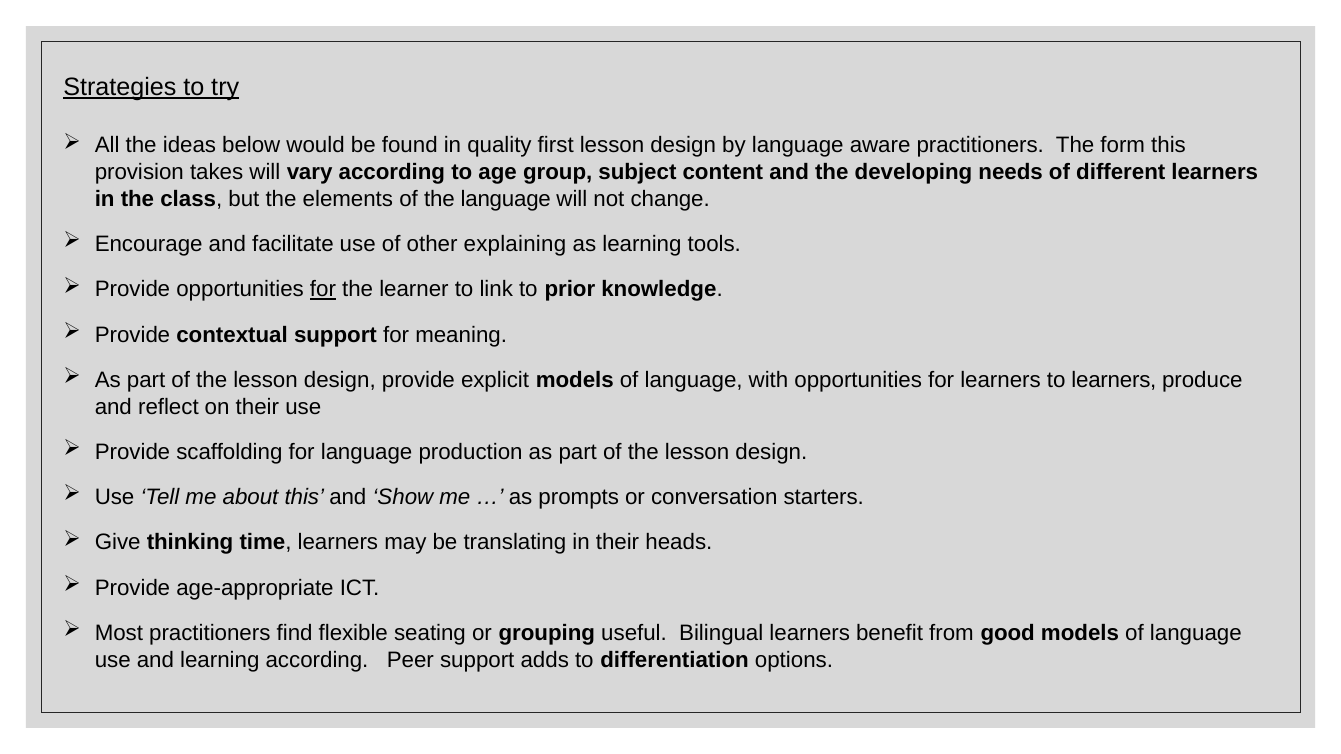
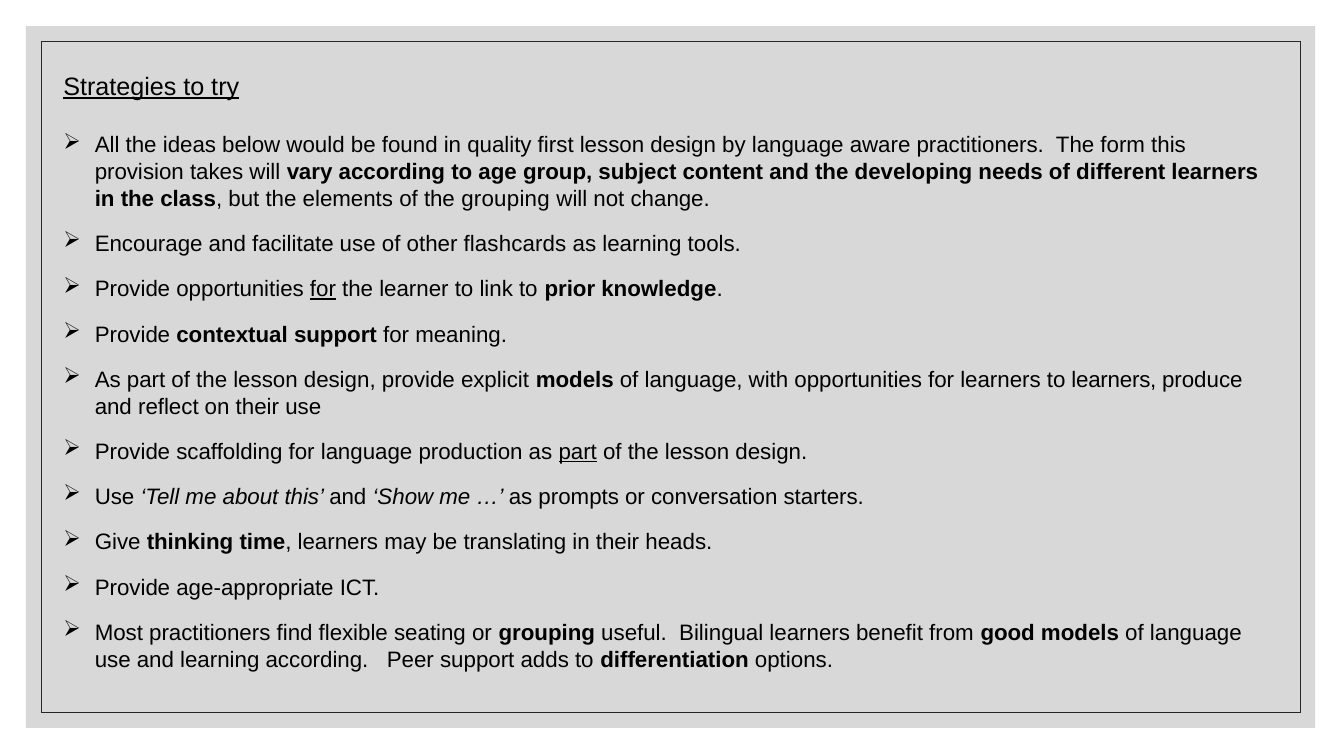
the language: language -> grouping (506, 199)
explaining: explaining -> flashcards (515, 244)
part underline: none -> present (578, 452)
